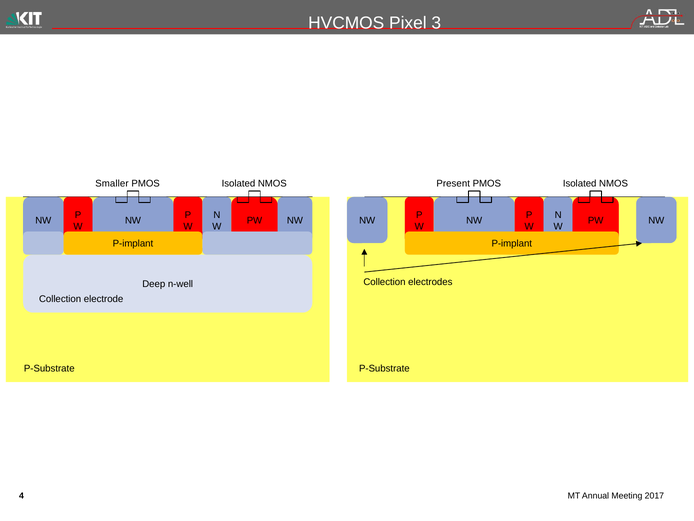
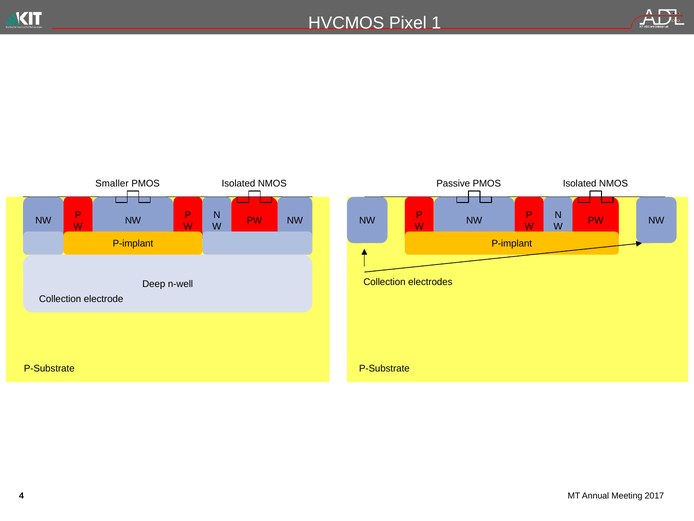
3: 3 -> 1 (436, 23)
Present: Present -> Passive (453, 183)
